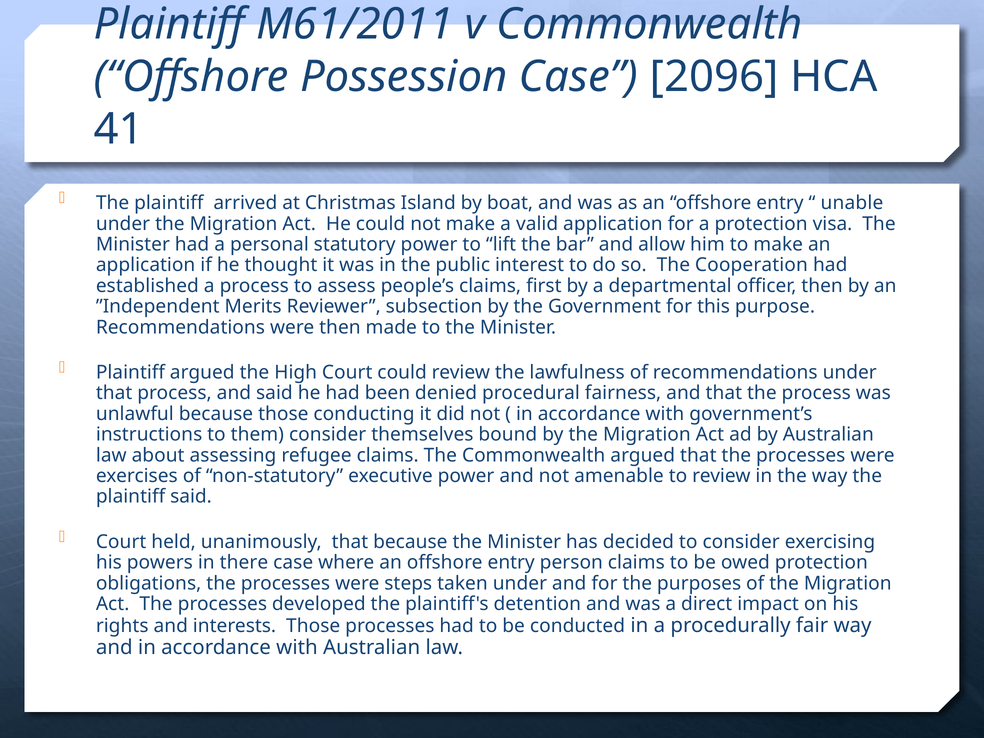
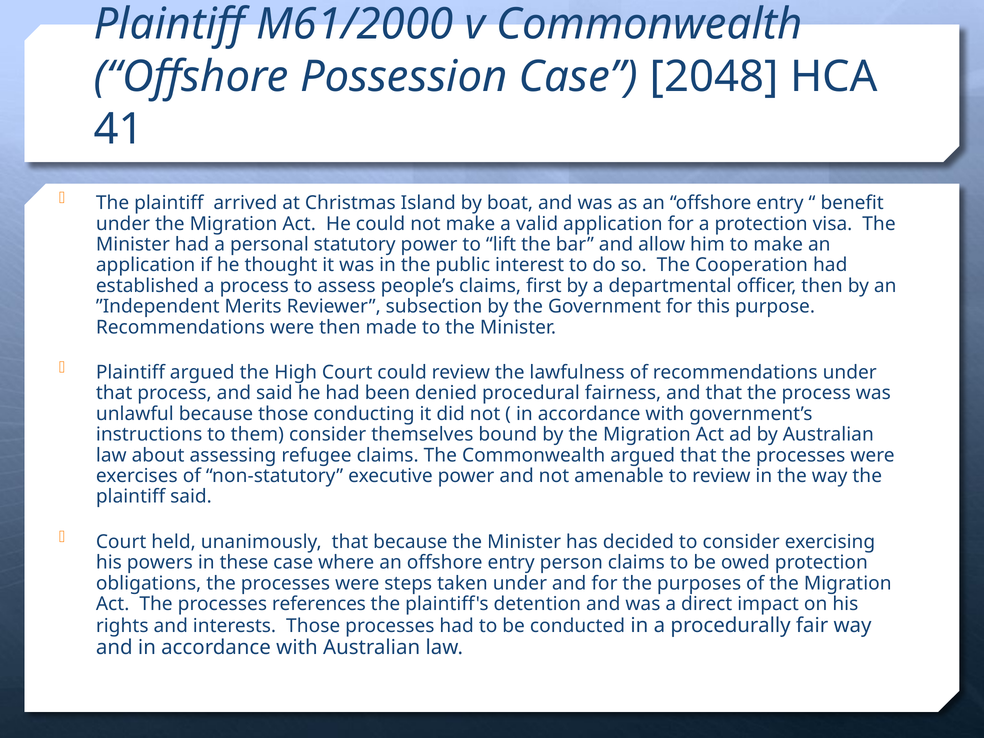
M61/2011: M61/2011 -> M61/2000 (355, 24)
2096: 2096 -> 2048 (714, 77)
unable: unable -> benefit (852, 203)
there: there -> these (244, 563)
developed: developed -> references (319, 604)
